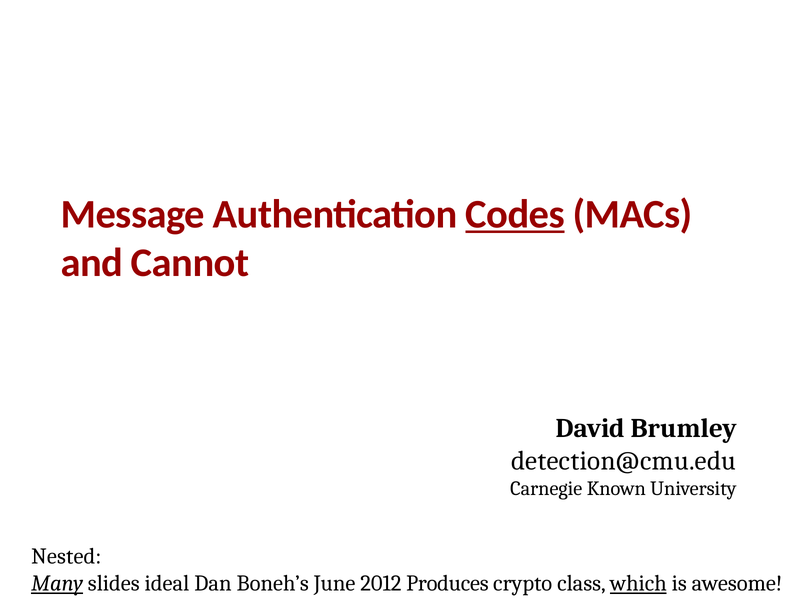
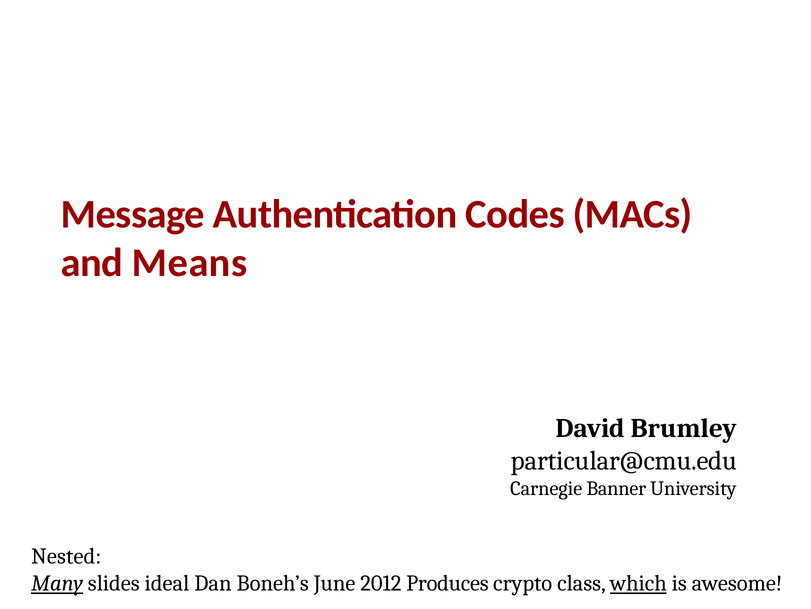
Codes underline: present -> none (515, 214)
Cannot: Cannot -> Means (190, 263)
detection@cmu.edu: detection@cmu.edu -> particular@cmu.edu (624, 460)
Known: Known -> Banner (616, 488)
